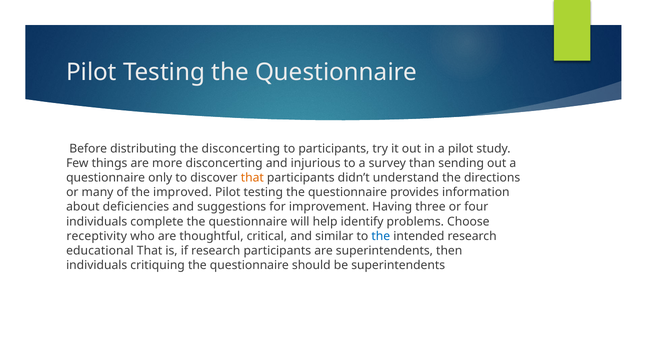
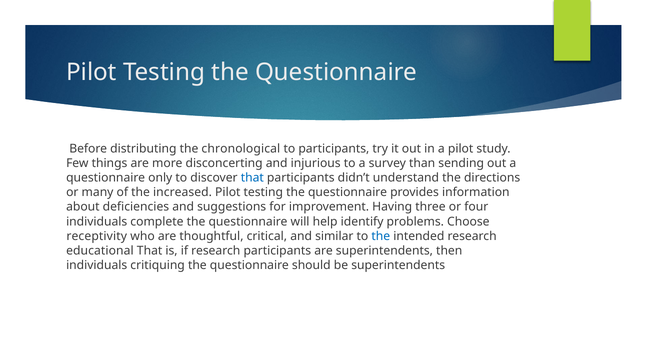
the disconcerting: disconcerting -> chronological (241, 149)
that colour: orange -> blue (252, 178)
improved: improved -> increased (183, 192)
